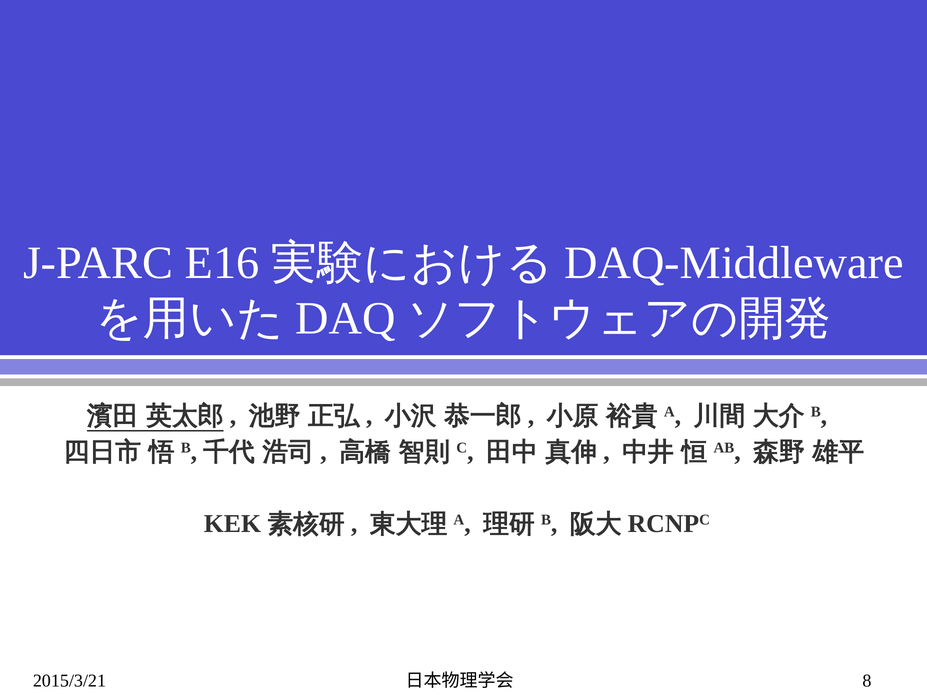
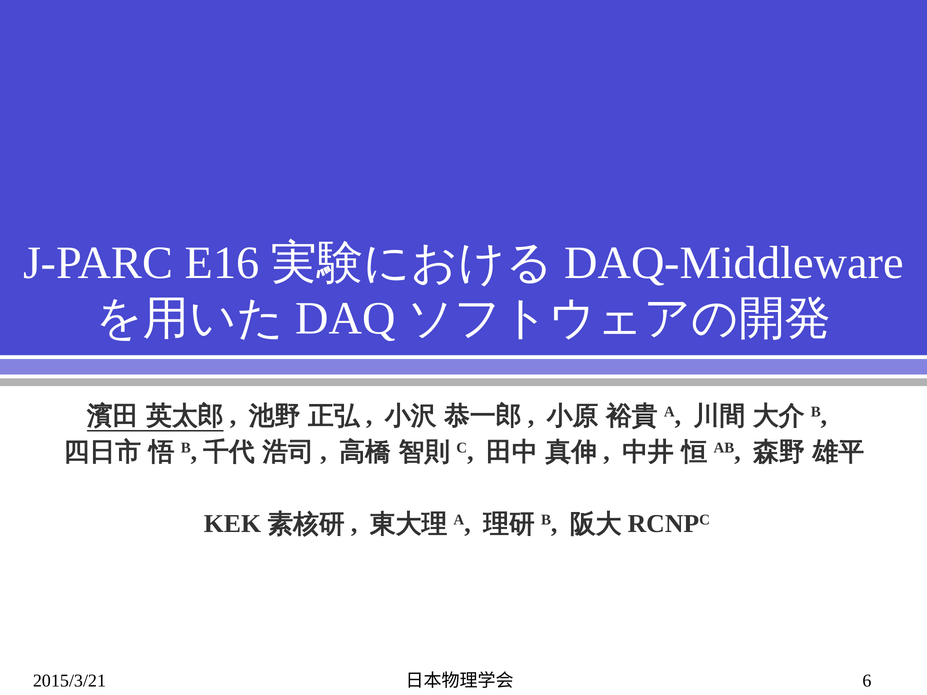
8: 8 -> 6 (867, 681)
